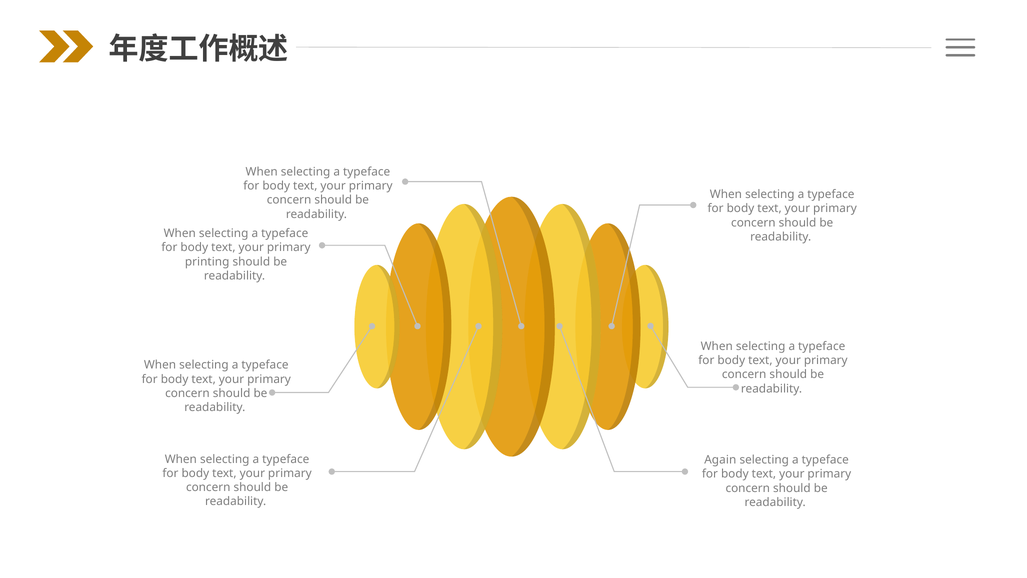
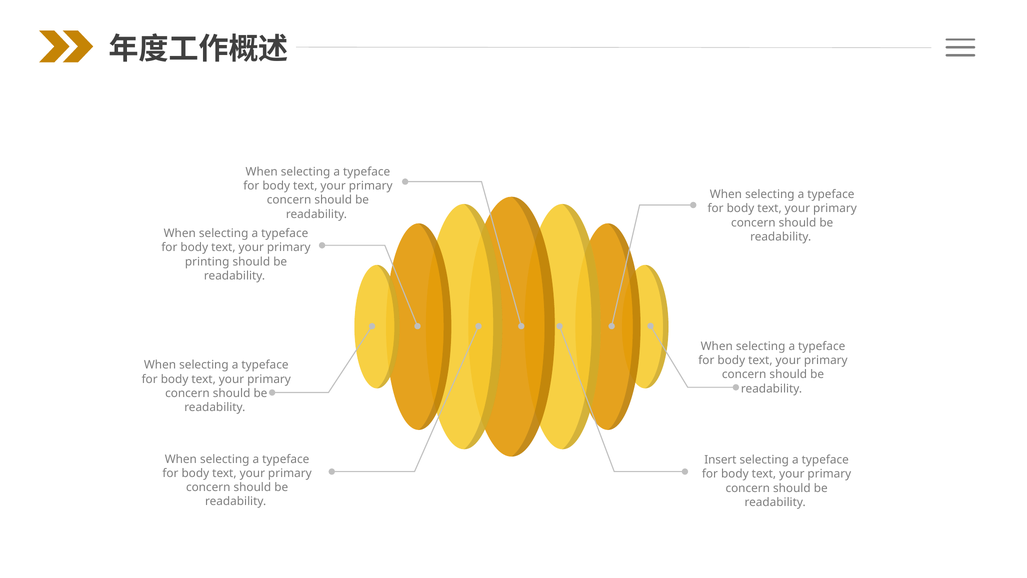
Again: Again -> Insert (720, 460)
